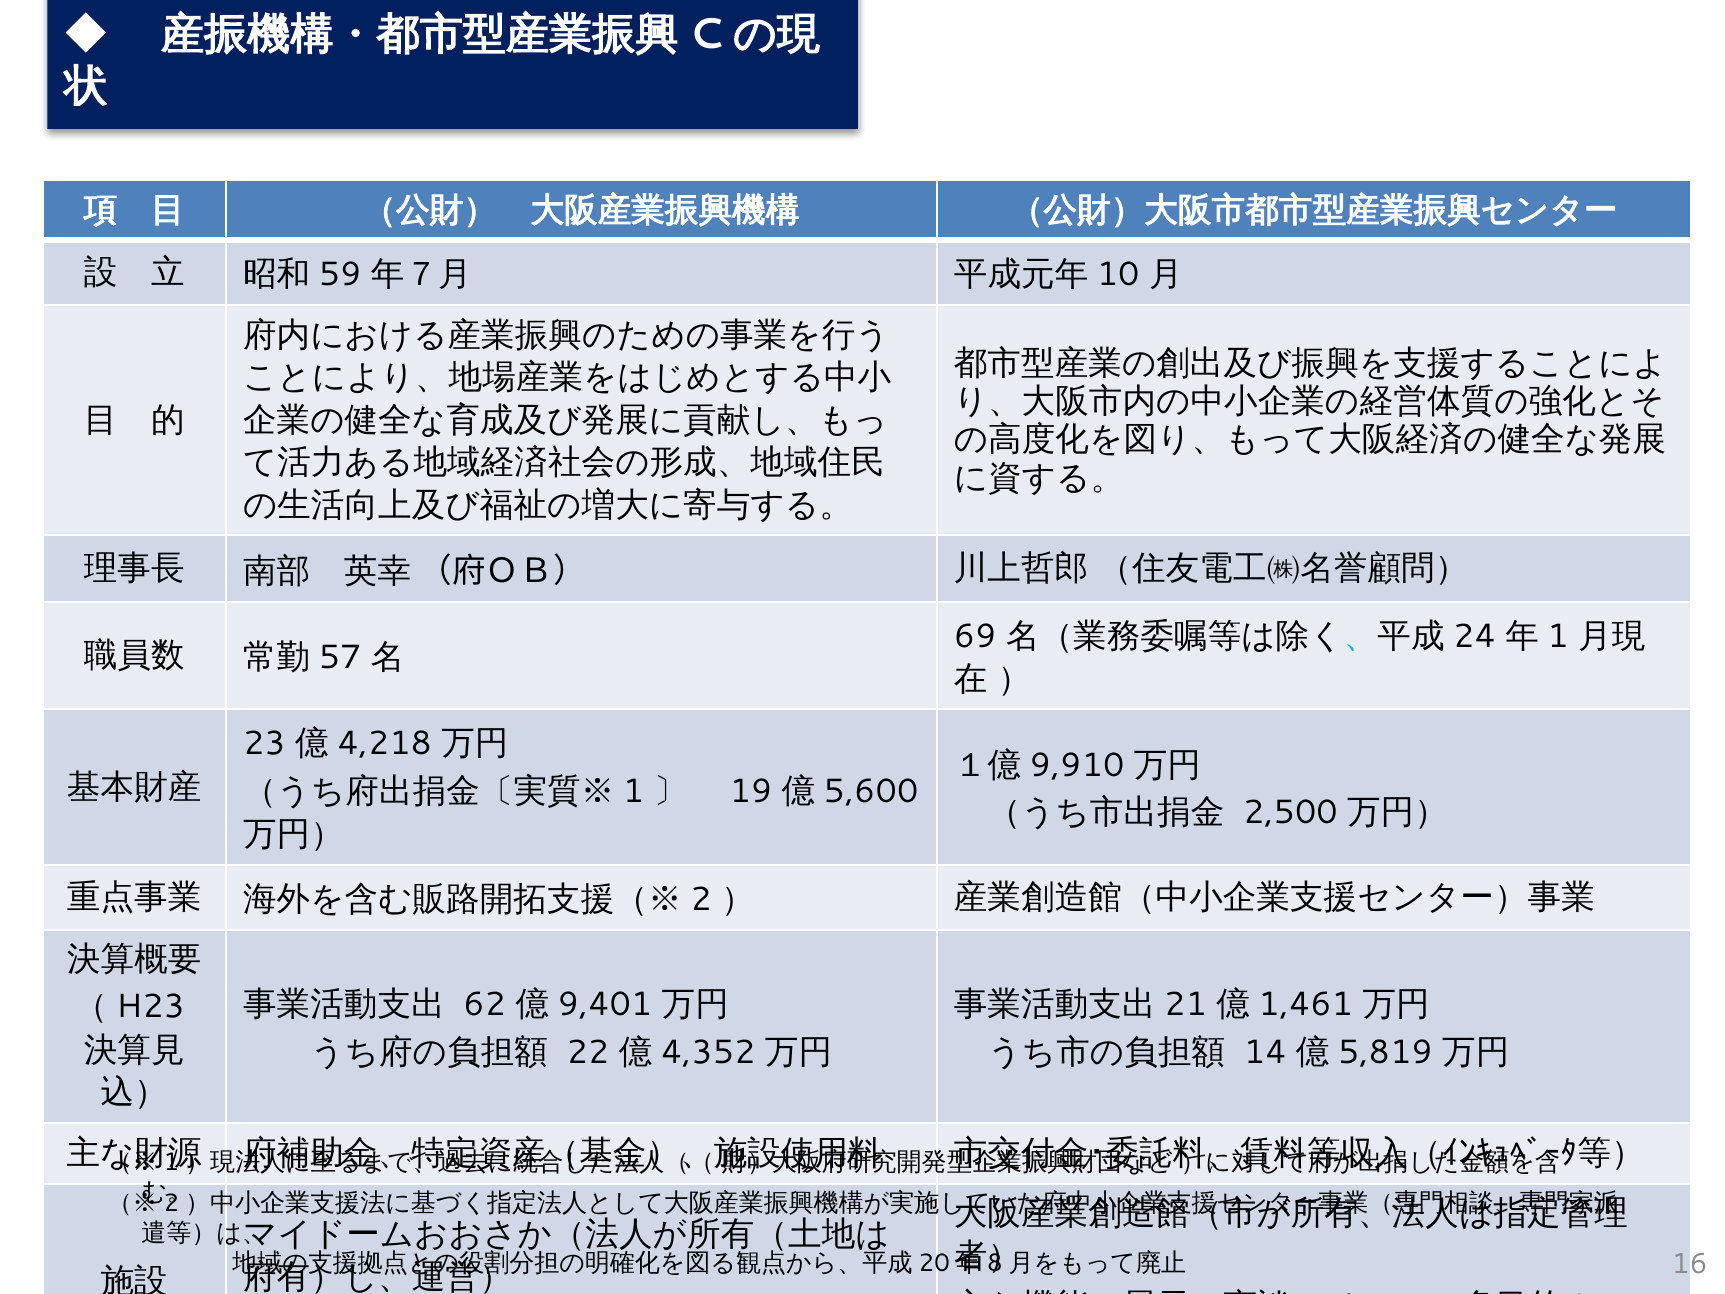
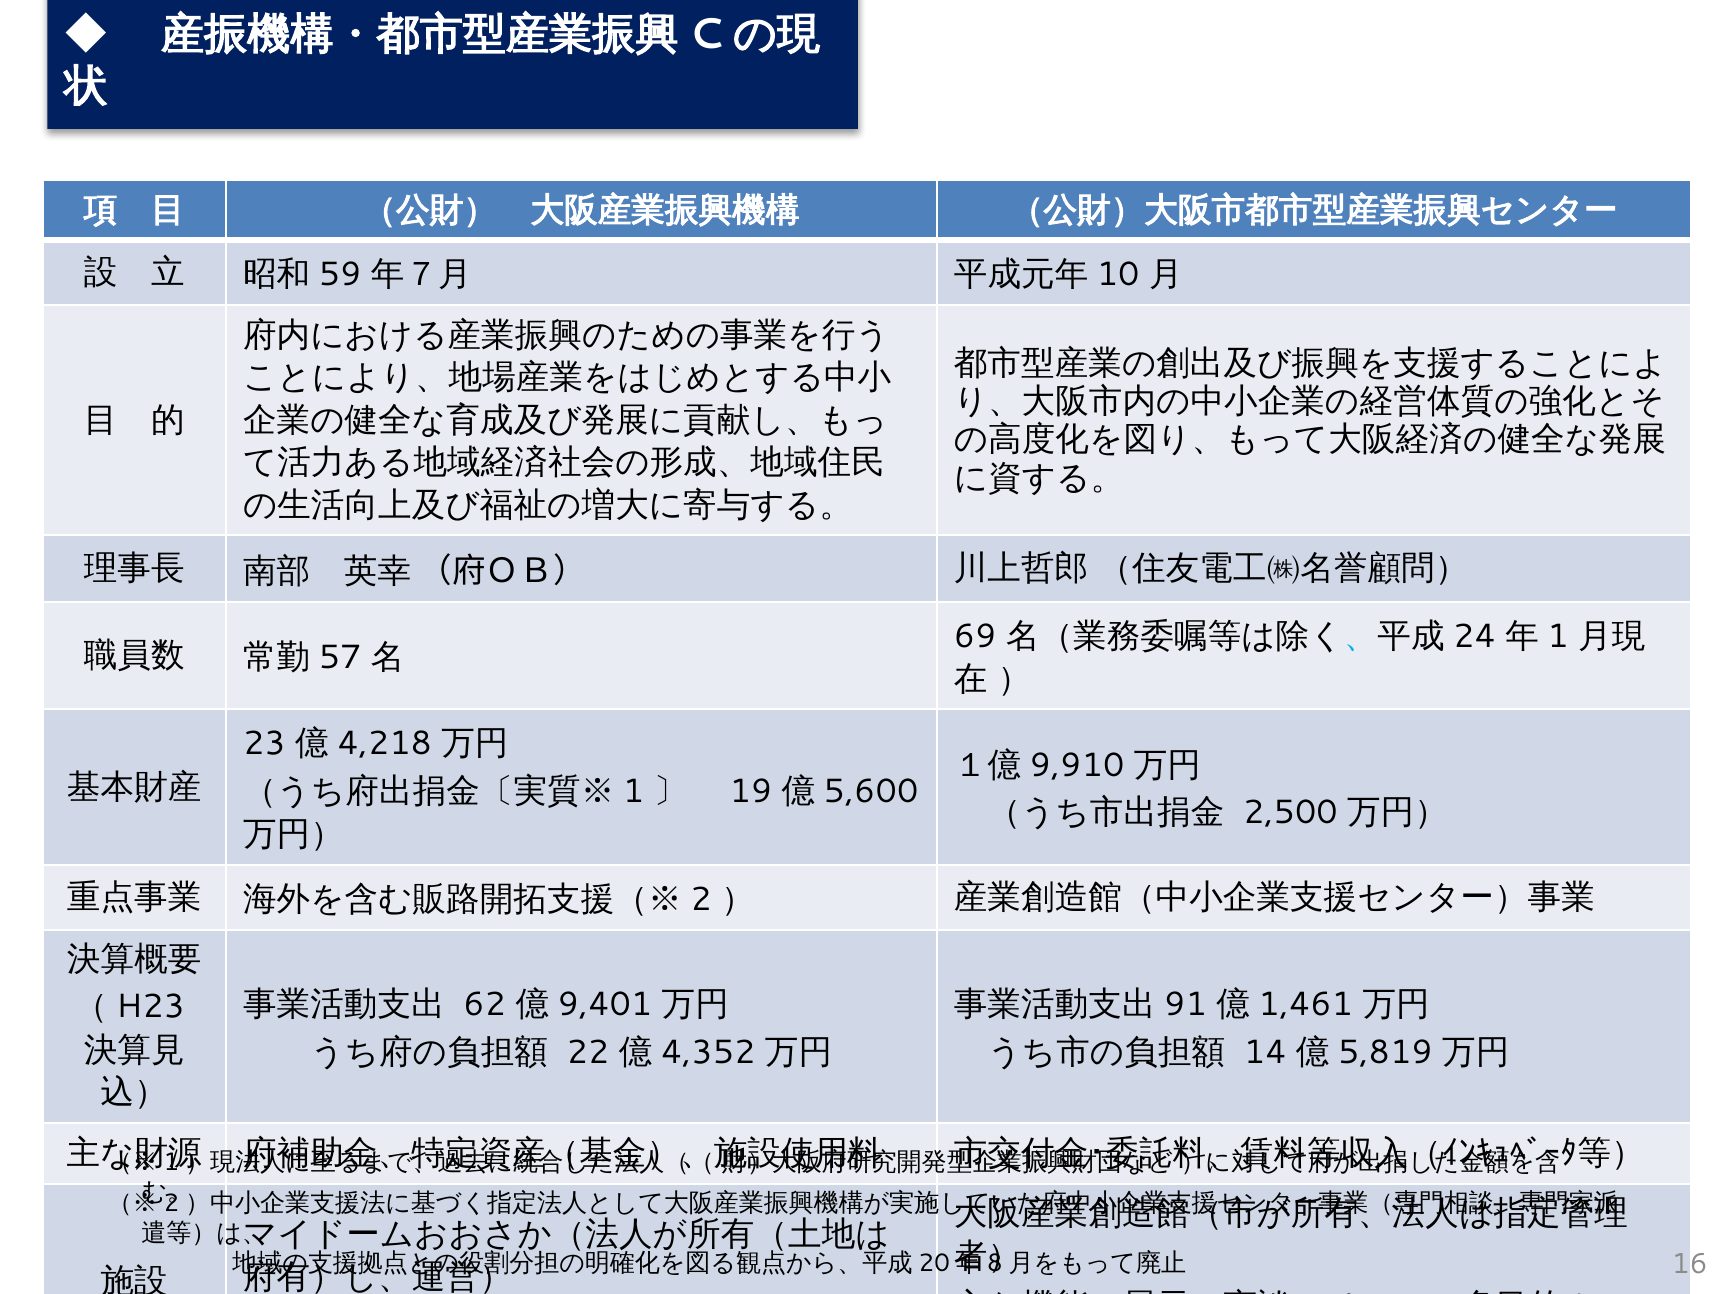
21: 21 -> 91 (1186, 1004)
